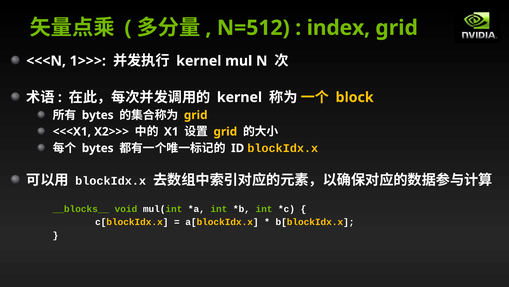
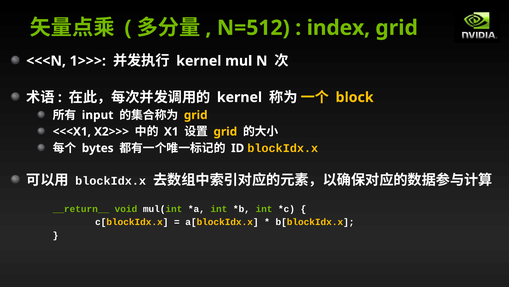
bytes: bytes -> input (98, 115)
__blocks__: __blocks__ -> __return__ (81, 208)
